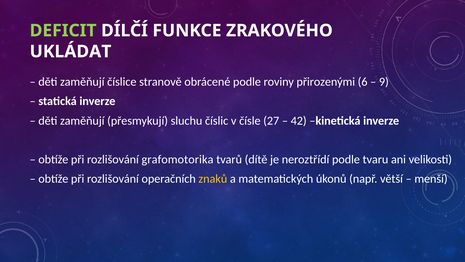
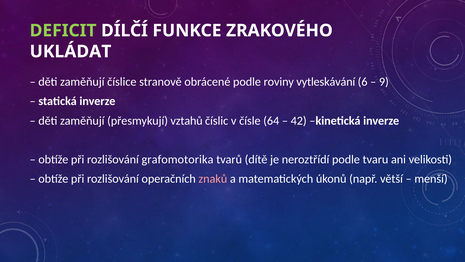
přirozenými: přirozenými -> vytleskávání (326, 82)
sluchu: sluchu -> vztahů (187, 121)
27: 27 -> 64 (271, 121)
znaků colour: yellow -> pink (213, 179)
